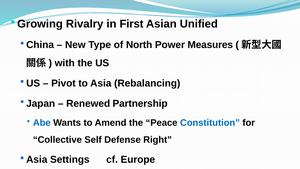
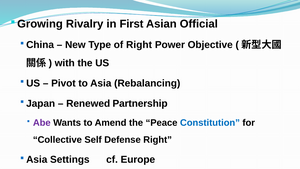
Unified: Unified -> Official (199, 24)
of North: North -> Right (139, 45)
Measures: Measures -> Objective (210, 45)
Abe colour: blue -> purple (42, 123)
